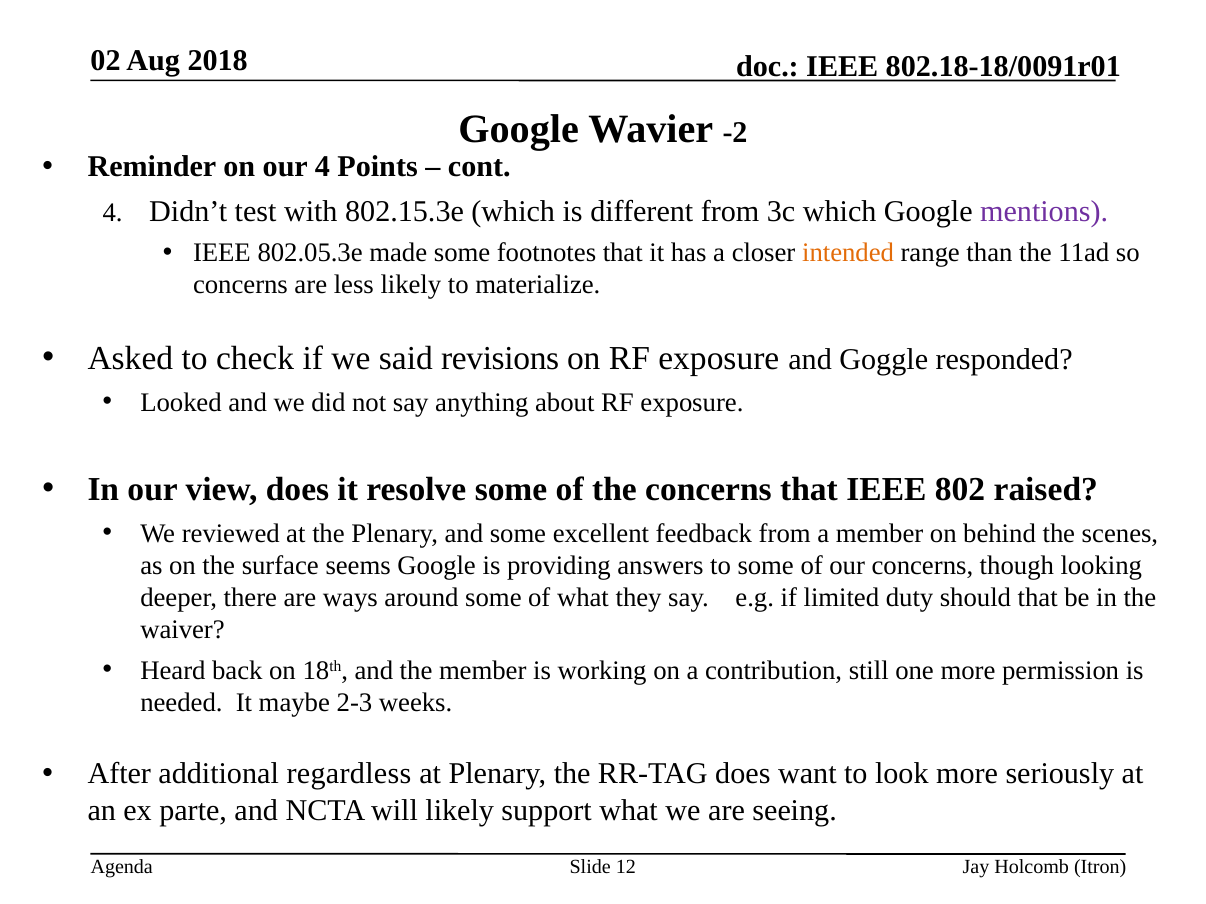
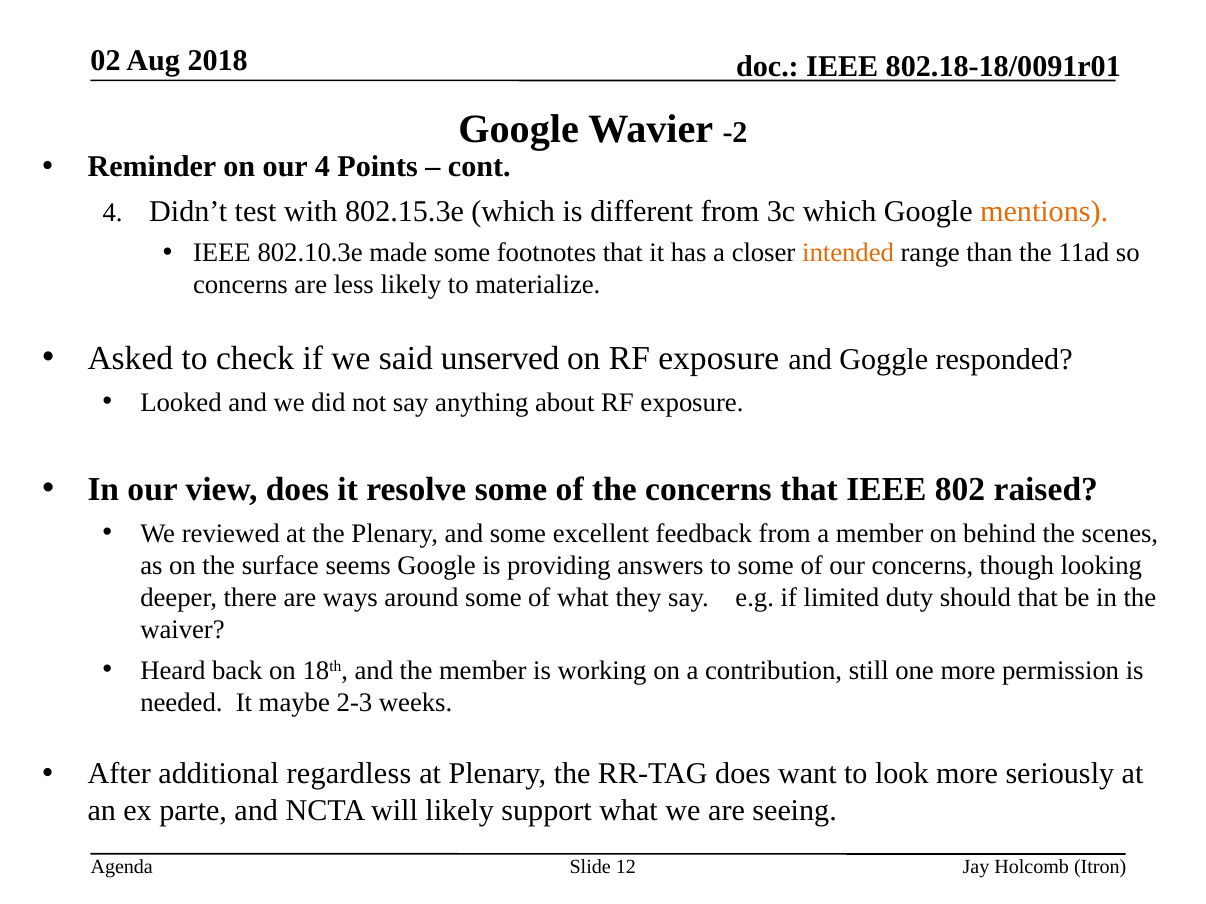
mentions colour: purple -> orange (1044, 211)
802.05.3e: 802.05.3e -> 802.10.3e (310, 253)
revisions: revisions -> unserved (500, 359)
